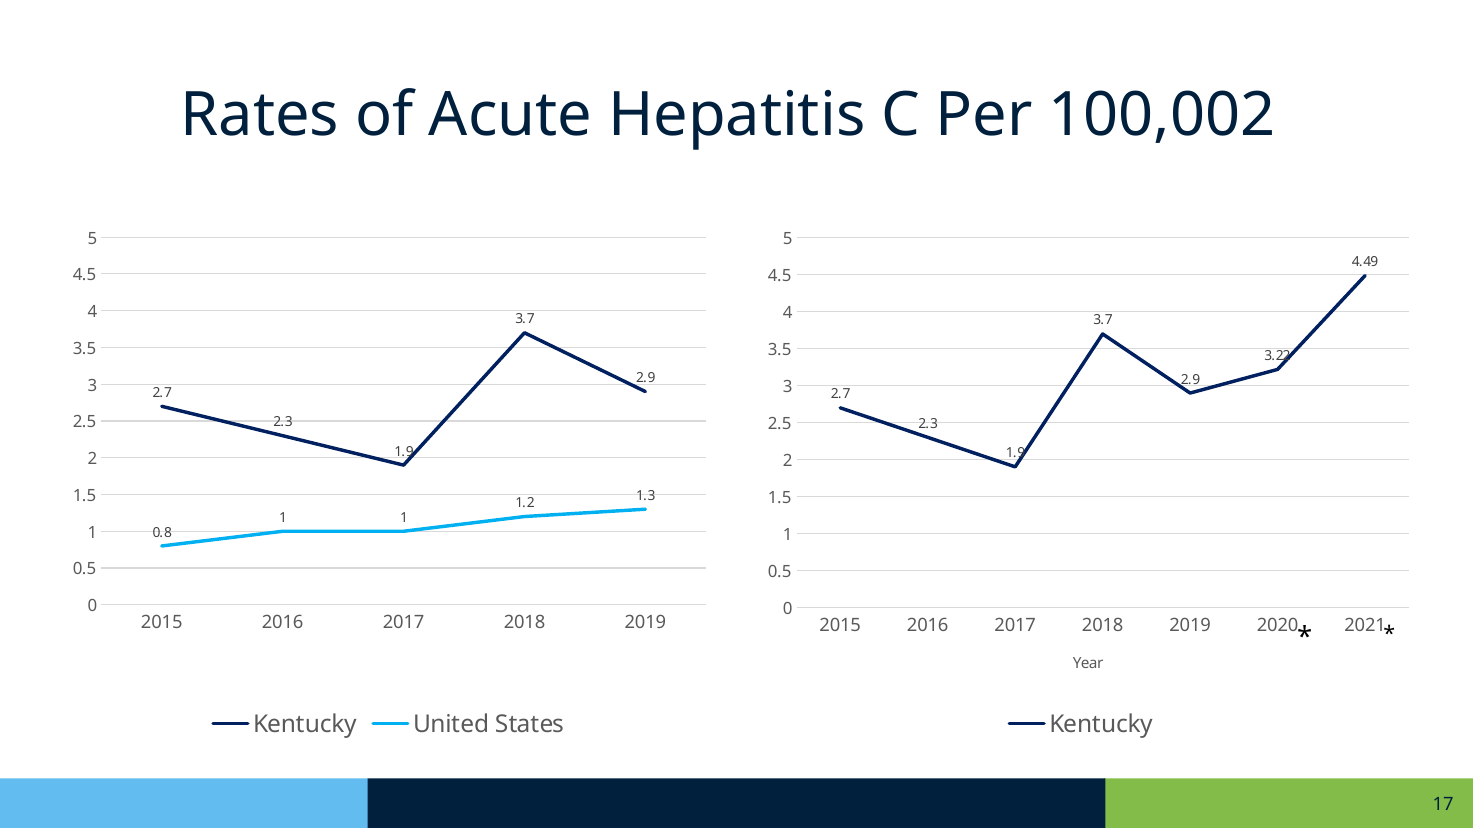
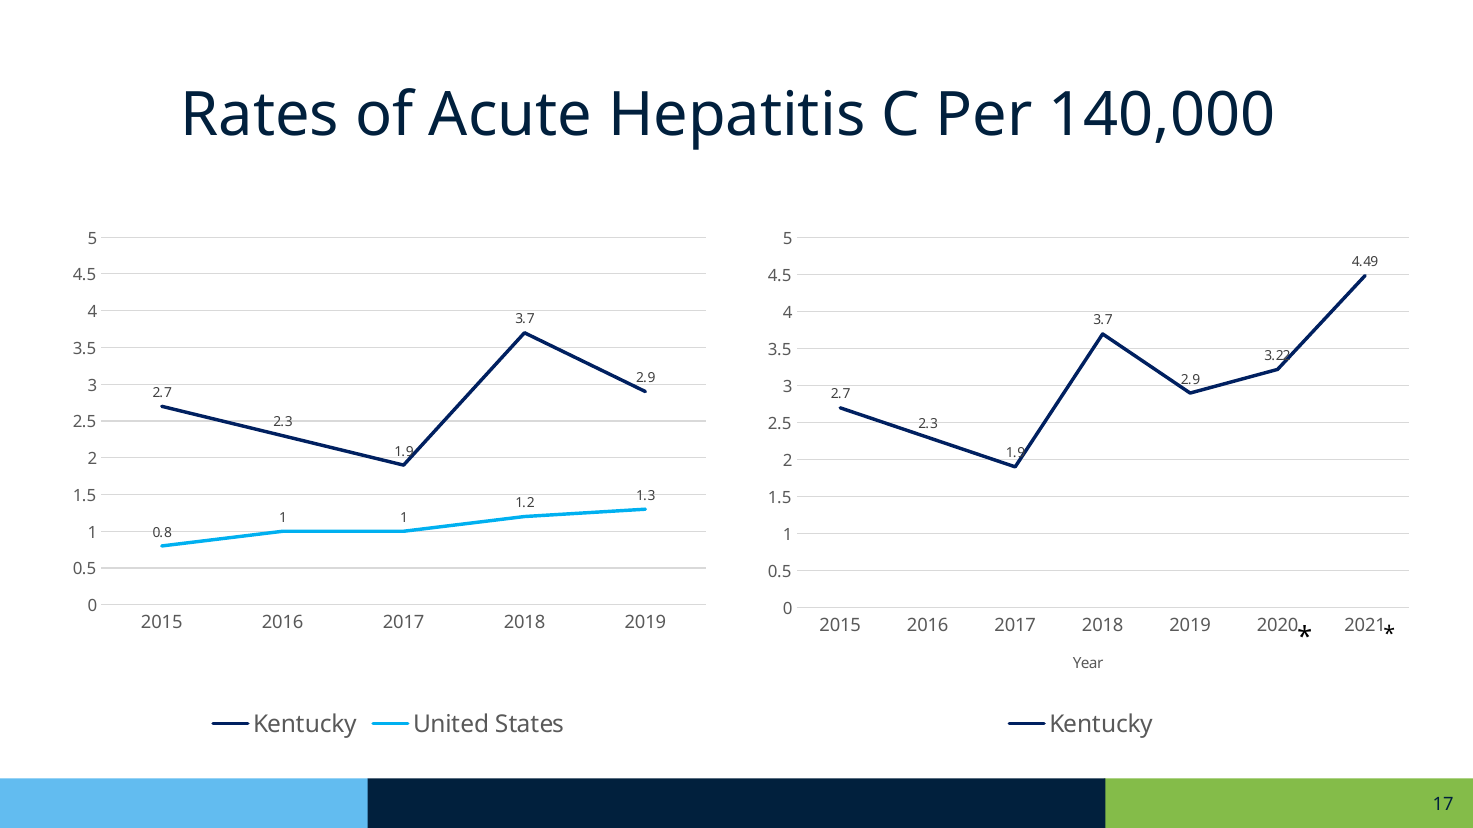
100,002: 100,002 -> 140,000 (1162, 115)
